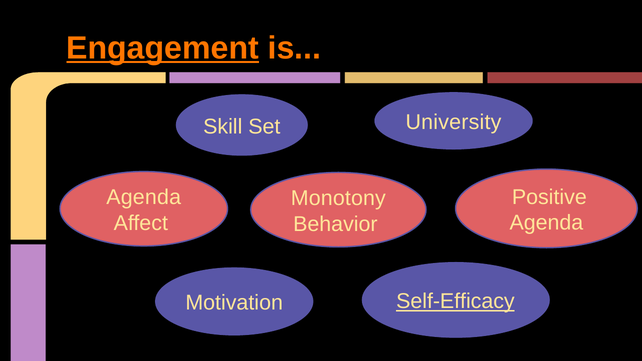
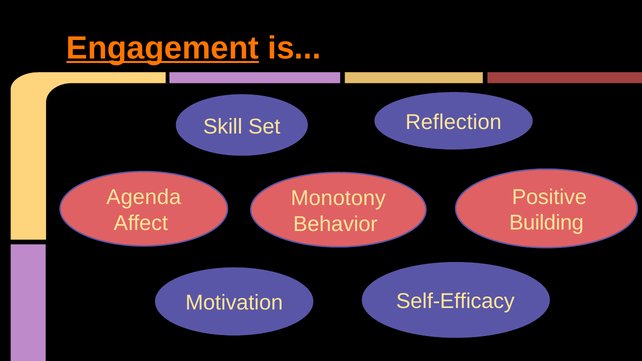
University: University -> Reflection (453, 122)
Agenda: Agenda -> Building (546, 223)
Self-Efficacy underline: present -> none (455, 302)
